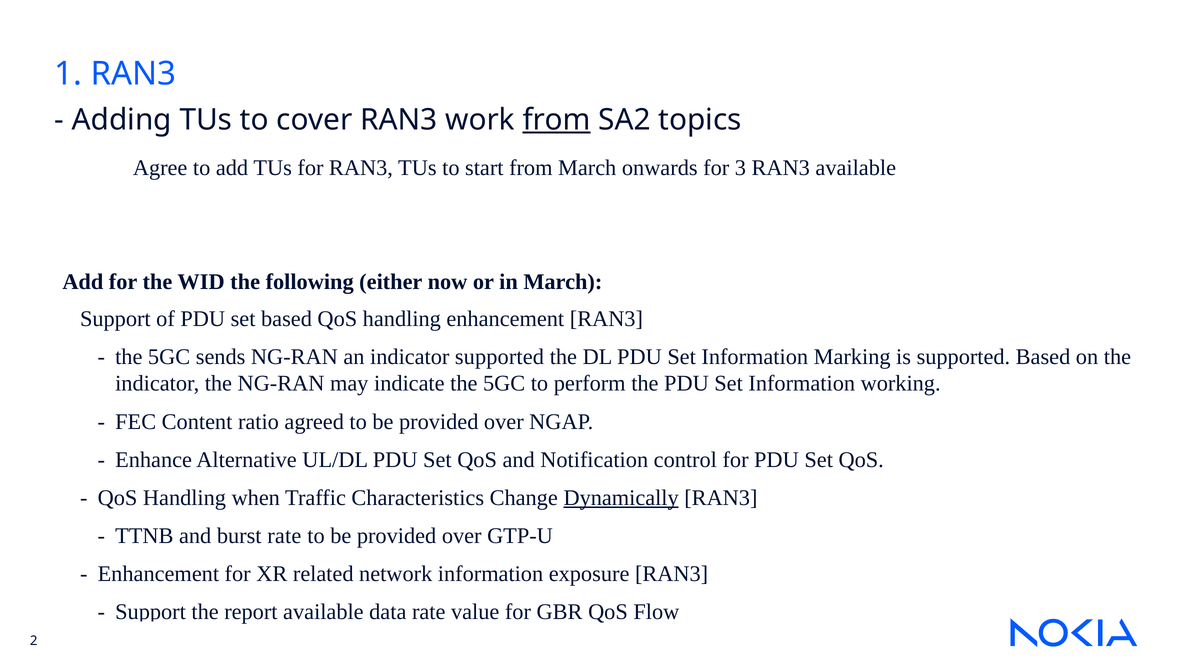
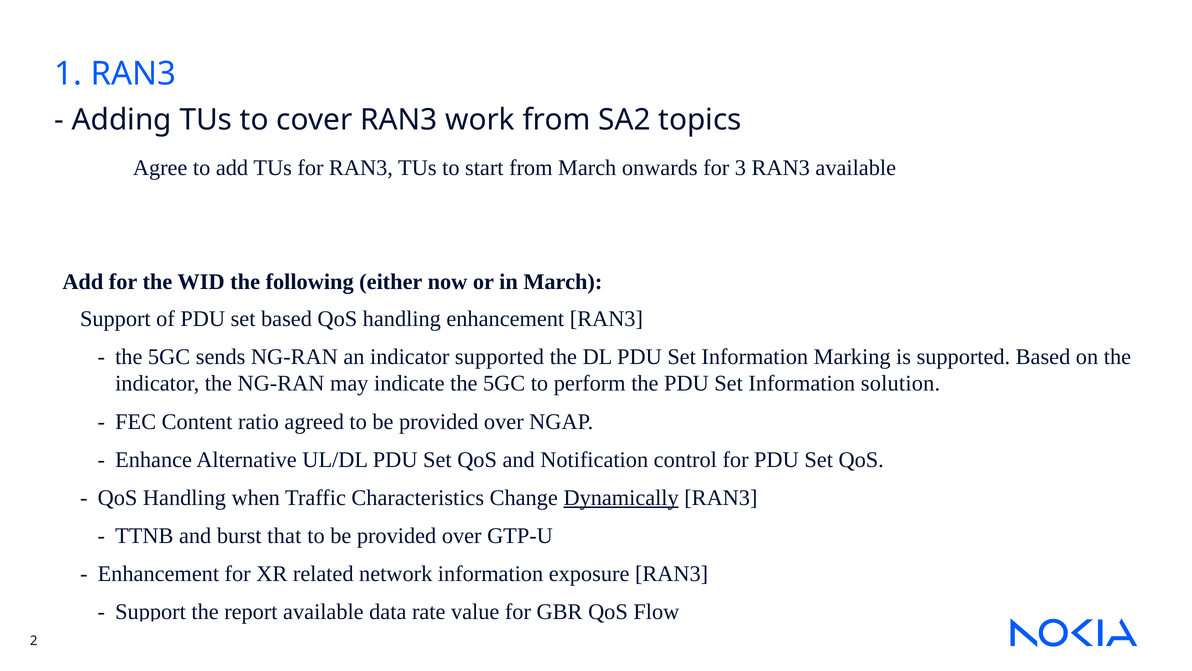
from underline: present -> none (557, 120)
working: working -> solution (901, 383)
burst rate: rate -> that (284, 535)
